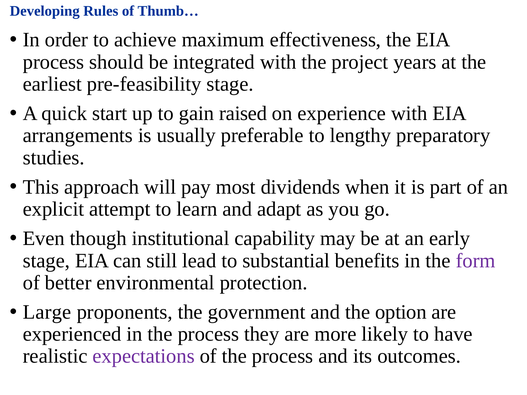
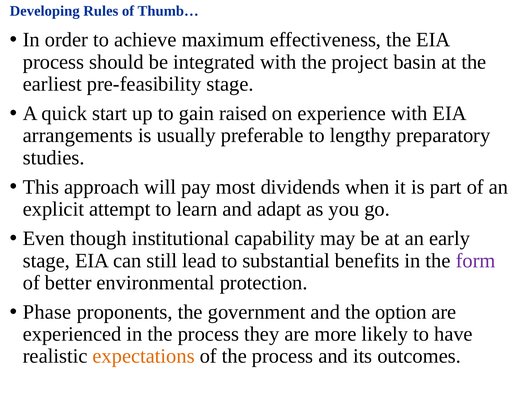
years: years -> basin (415, 62)
Large: Large -> Phase (47, 312)
expectations colour: purple -> orange (144, 356)
